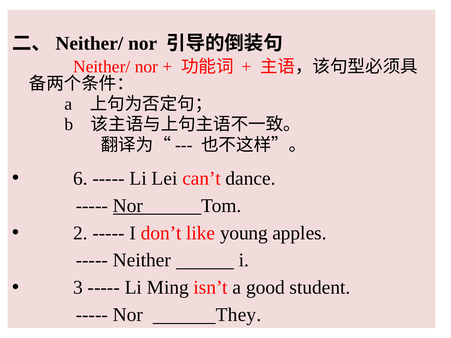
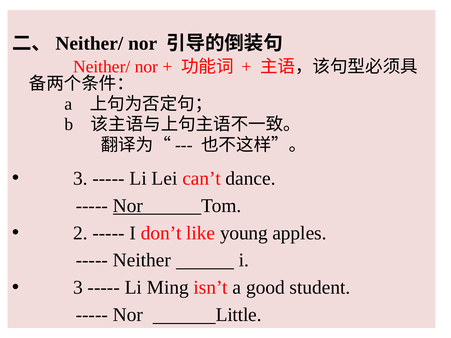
6: 6 -> 3 (80, 178)
They: They -> Little (239, 315)
